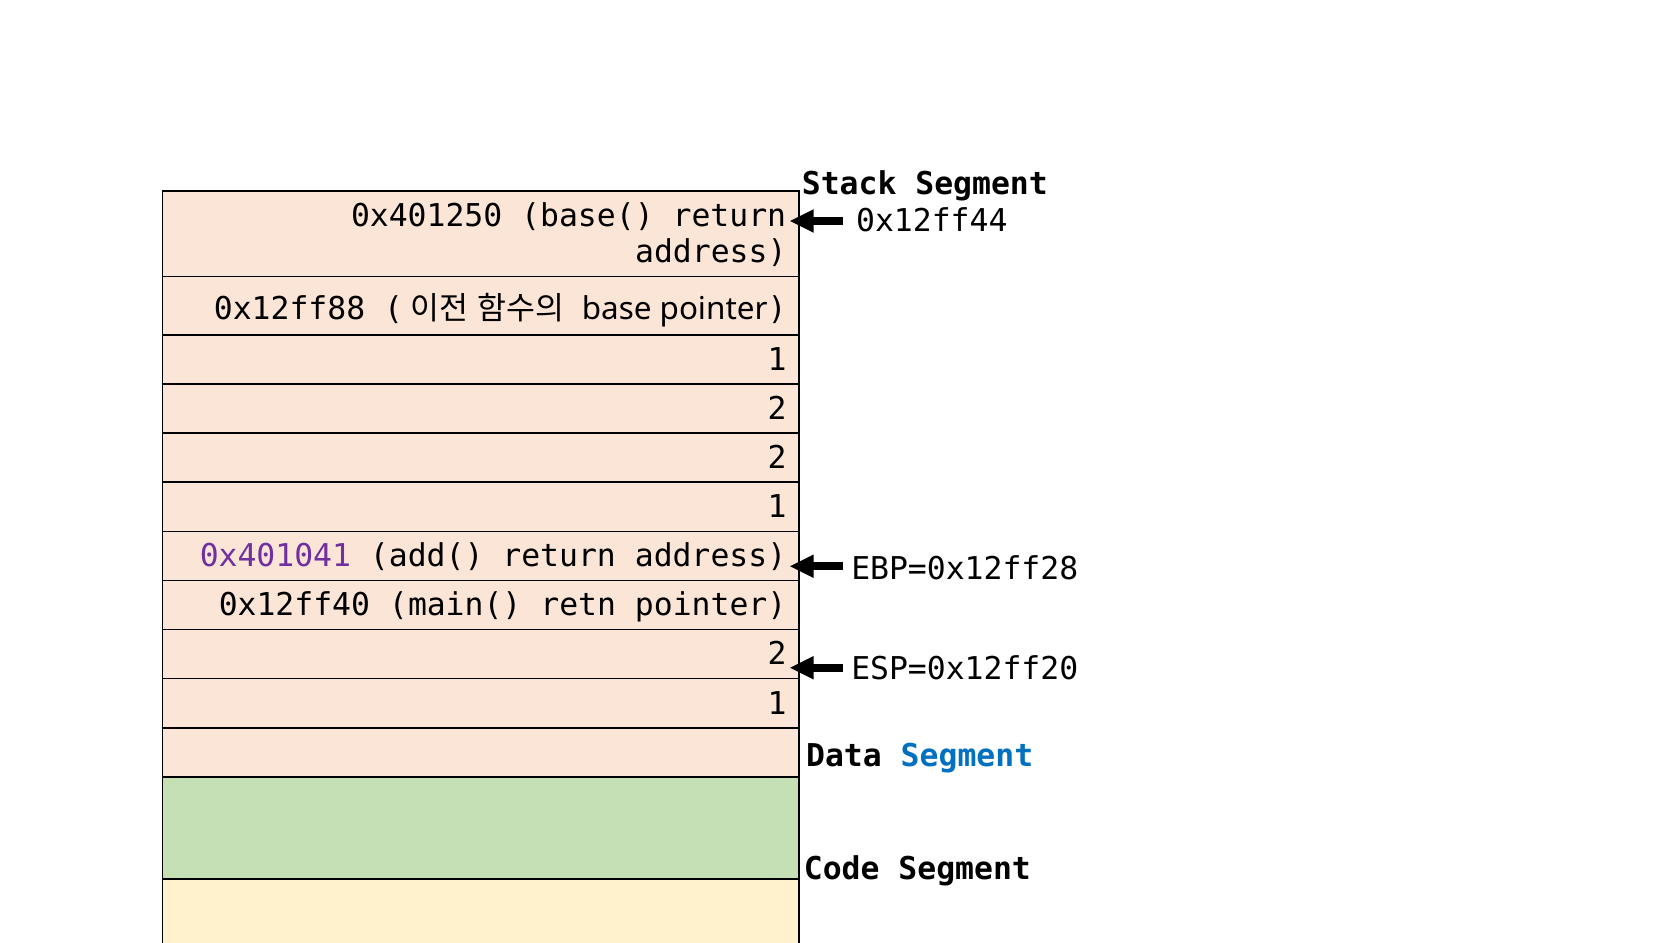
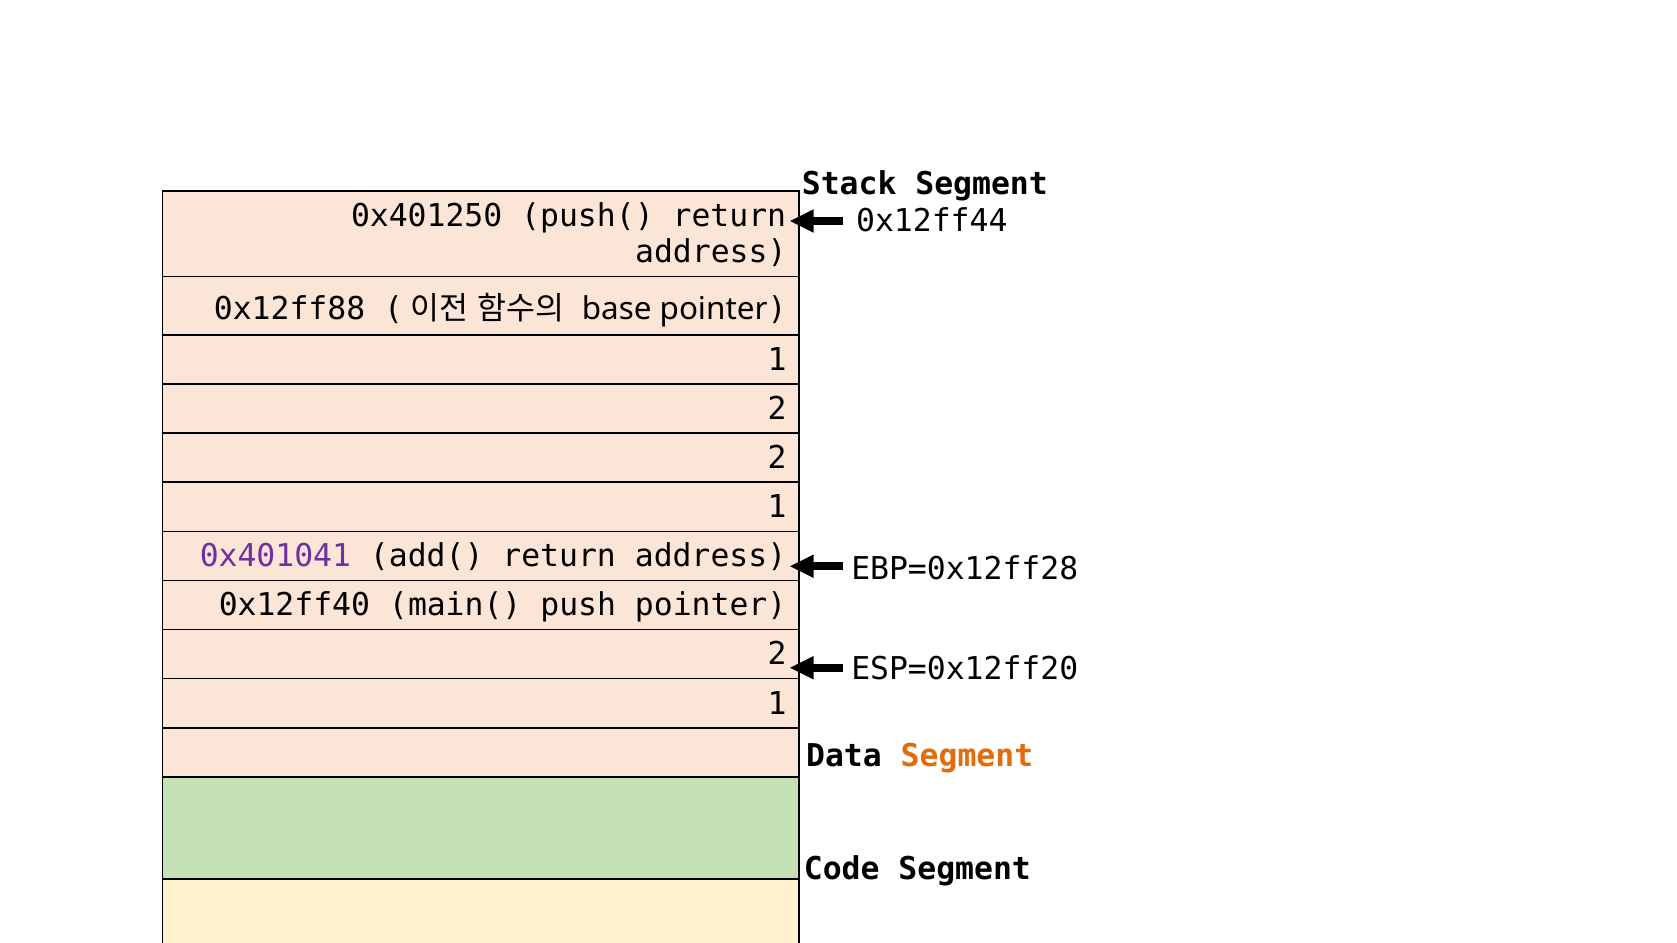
base(: base( -> push( (587, 216)
main( retn: retn -> push (578, 606)
Segment colour: blue -> orange (967, 757)
